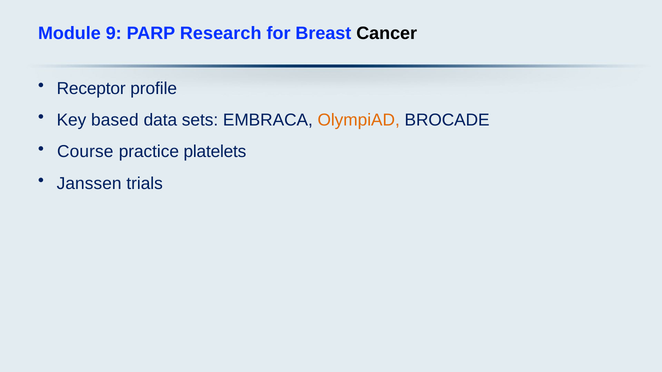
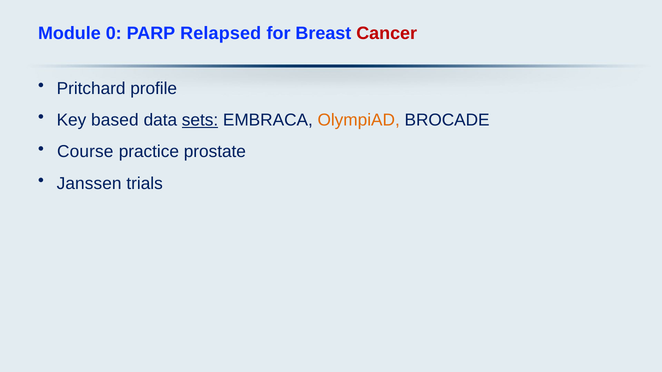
9: 9 -> 0 (114, 33)
Research: Research -> Relapsed (221, 33)
Cancer colour: black -> red (387, 33)
Receptor: Receptor -> Pritchard (91, 89)
sets underline: none -> present (200, 120)
platelets: platelets -> prostate (215, 152)
